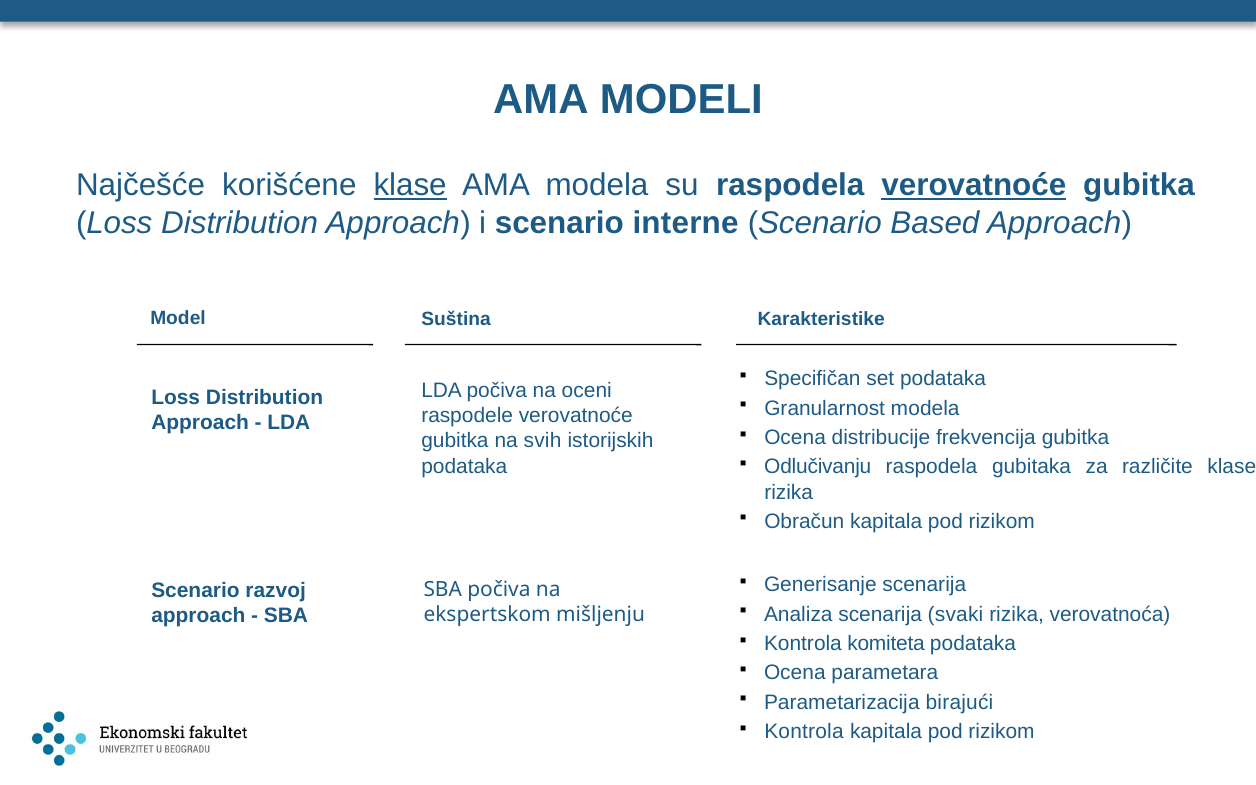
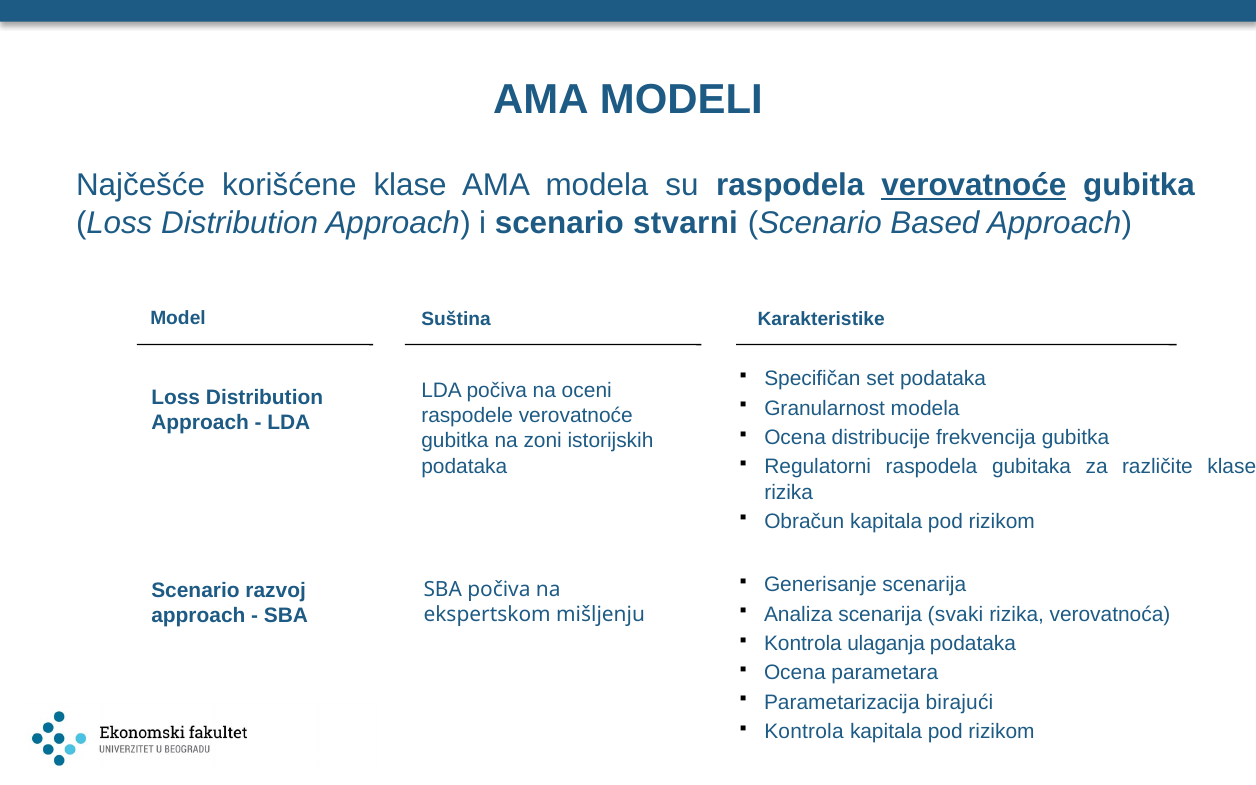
klase underline: present -> none (410, 186)
interne: interne -> stvarni (686, 223)
svih: svih -> zoni (543, 441)
Odlučivanju: Odlučivanju -> Regulatorni (818, 467)
komiteta: komiteta -> ulaganja (886, 644)
